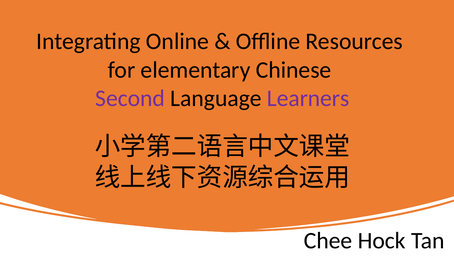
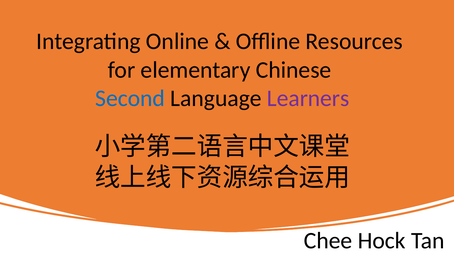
Second colour: purple -> blue (130, 98)
